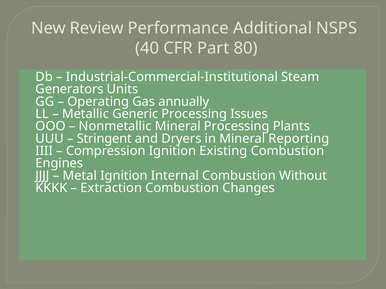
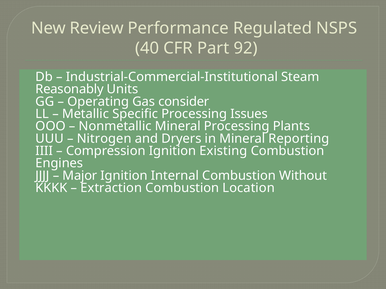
Additional: Additional -> Regulated (273, 28)
80: 80 -> 92 (246, 48)
Generators: Generators -> Reasonably (70, 89)
annually: annually -> consider (184, 102)
Generic: Generic -> Specific (135, 114)
Stringent: Stringent -> Nitrogen (104, 139)
Metal: Metal -> Major (80, 176)
Changes: Changes -> Location (249, 188)
